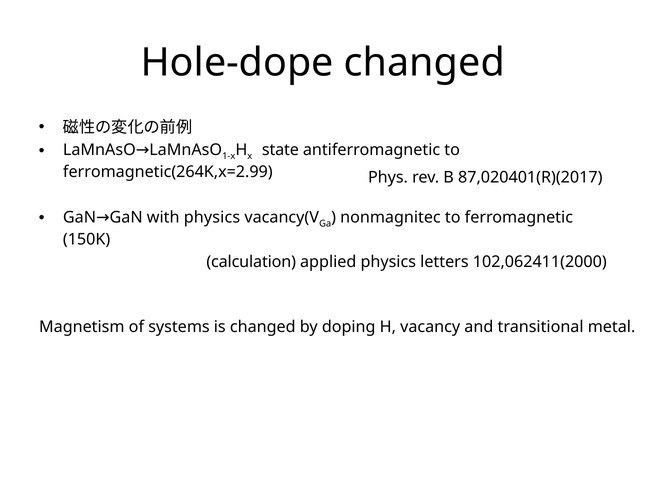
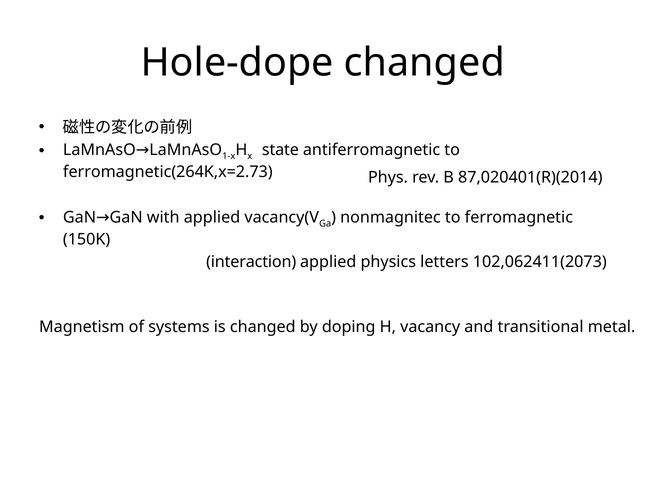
ferromagnetic(264K,x=2.99: ferromagnetic(264K,x=2.99 -> ferromagnetic(264K,x=2.73 (168, 172)
87,020401(R)(2017: 87,020401(R)(2017 -> 87,020401(R)(2014 (530, 177)
with physics: physics -> applied (212, 217)
calculation: calculation -> interaction (251, 262)
102,062411(2000: 102,062411(2000 -> 102,062411(2073 (540, 262)
